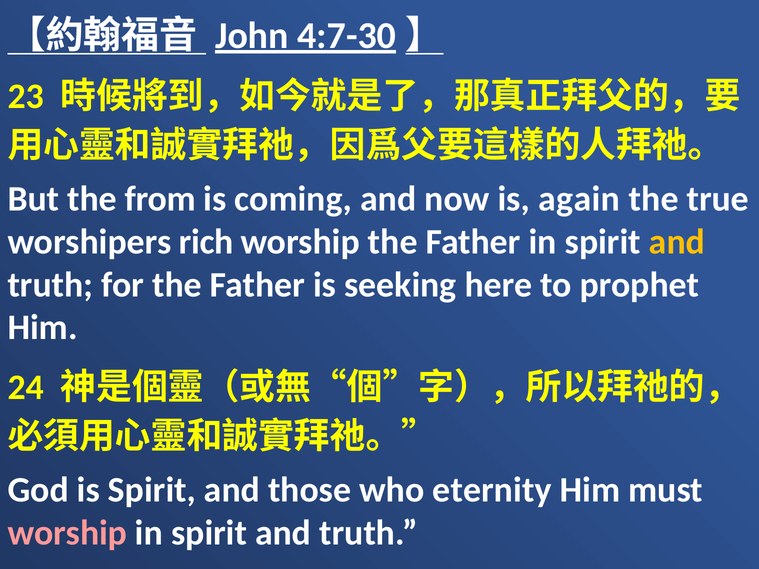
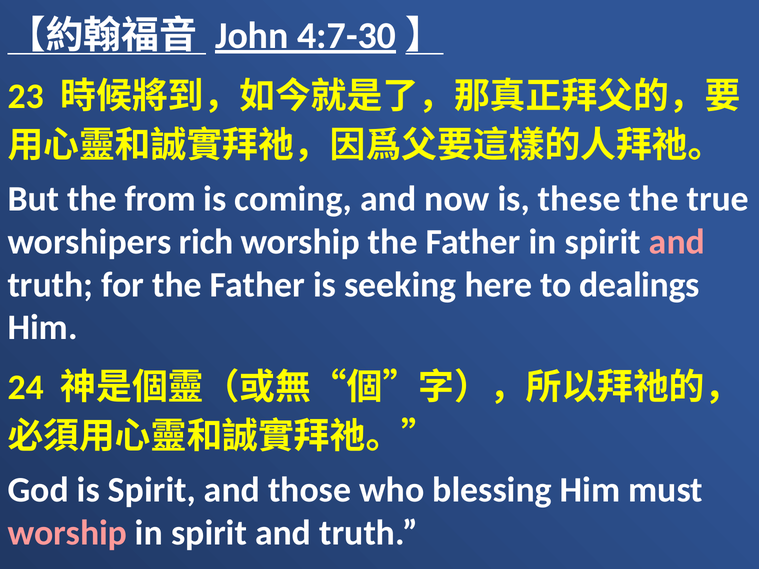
again: again -> these (579, 199)
and colour: yellow -> pink (677, 242)
prophet: prophet -> dealings (639, 285)
eternity: eternity -> blessing (492, 490)
